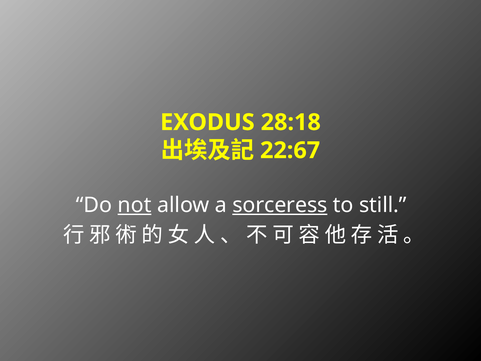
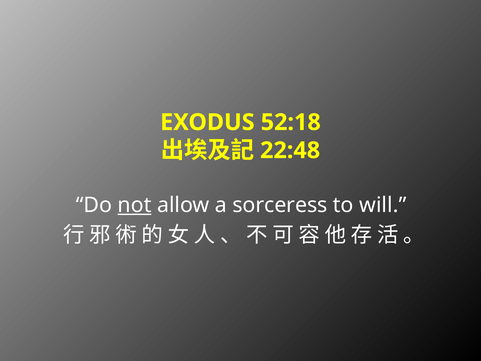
28:18: 28:18 -> 52:18 (291, 122)
22:67: 22:67 -> 22:48 (290, 150)
sorceress underline: present -> none (280, 205)
still: still -> will (383, 205)
